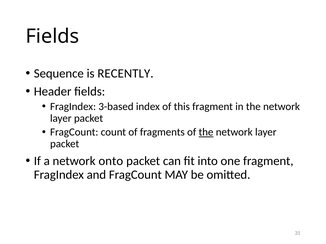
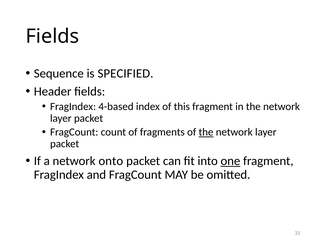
RECENTLY: RECENTLY -> SPECIFIED (125, 73)
3-based: 3-based -> 4-based (116, 107)
one underline: none -> present (230, 161)
